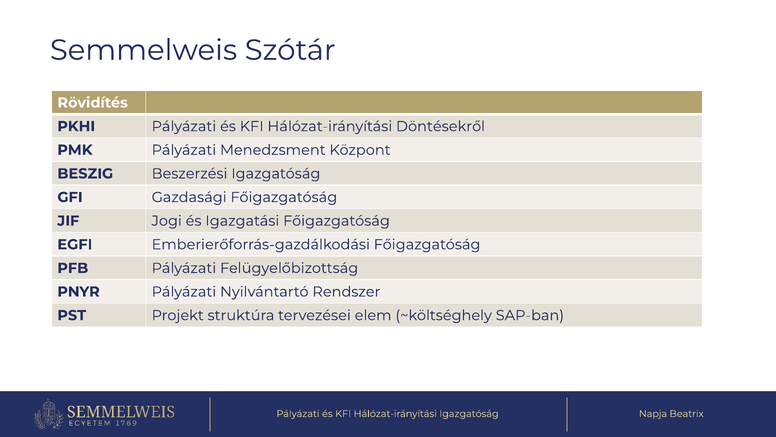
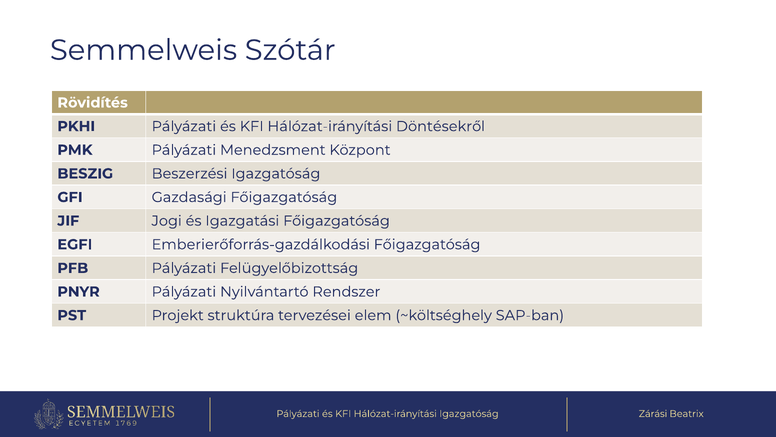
Napja: Napja -> Zárási (653, 413)
